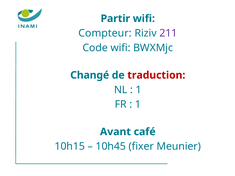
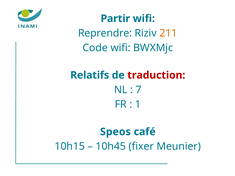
Compteur: Compteur -> Reprendre (105, 33)
211 colour: purple -> orange (168, 33)
Changé: Changé -> Relatifs (90, 75)
1: 1 -> 7 (139, 90)
Avant: Avant -> Speos (115, 132)
